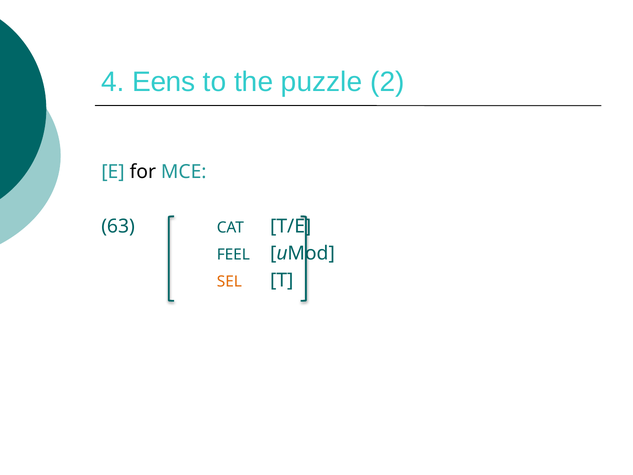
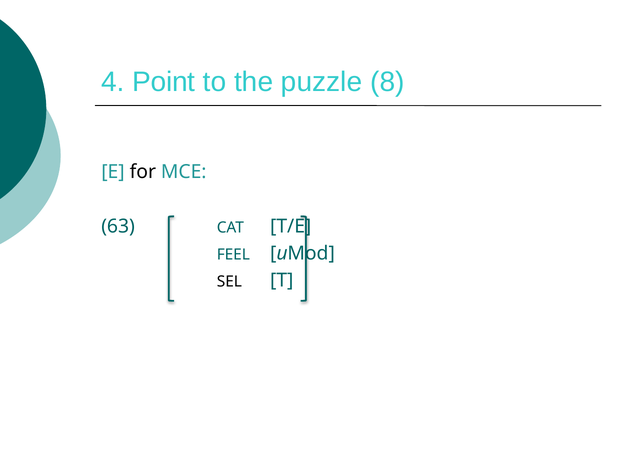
Eens: Eens -> Point (164, 82)
2: 2 -> 8 (387, 82)
SEL colour: orange -> black (229, 282)
